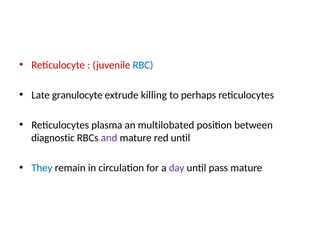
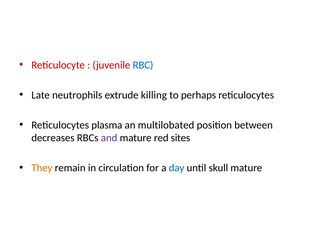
granulocyte: granulocyte -> neutrophils (77, 95)
diagnostic: diagnostic -> decreases (53, 138)
red until: until -> sites (180, 138)
They colour: blue -> orange (42, 168)
day colour: purple -> blue (177, 168)
pass: pass -> skull (218, 168)
